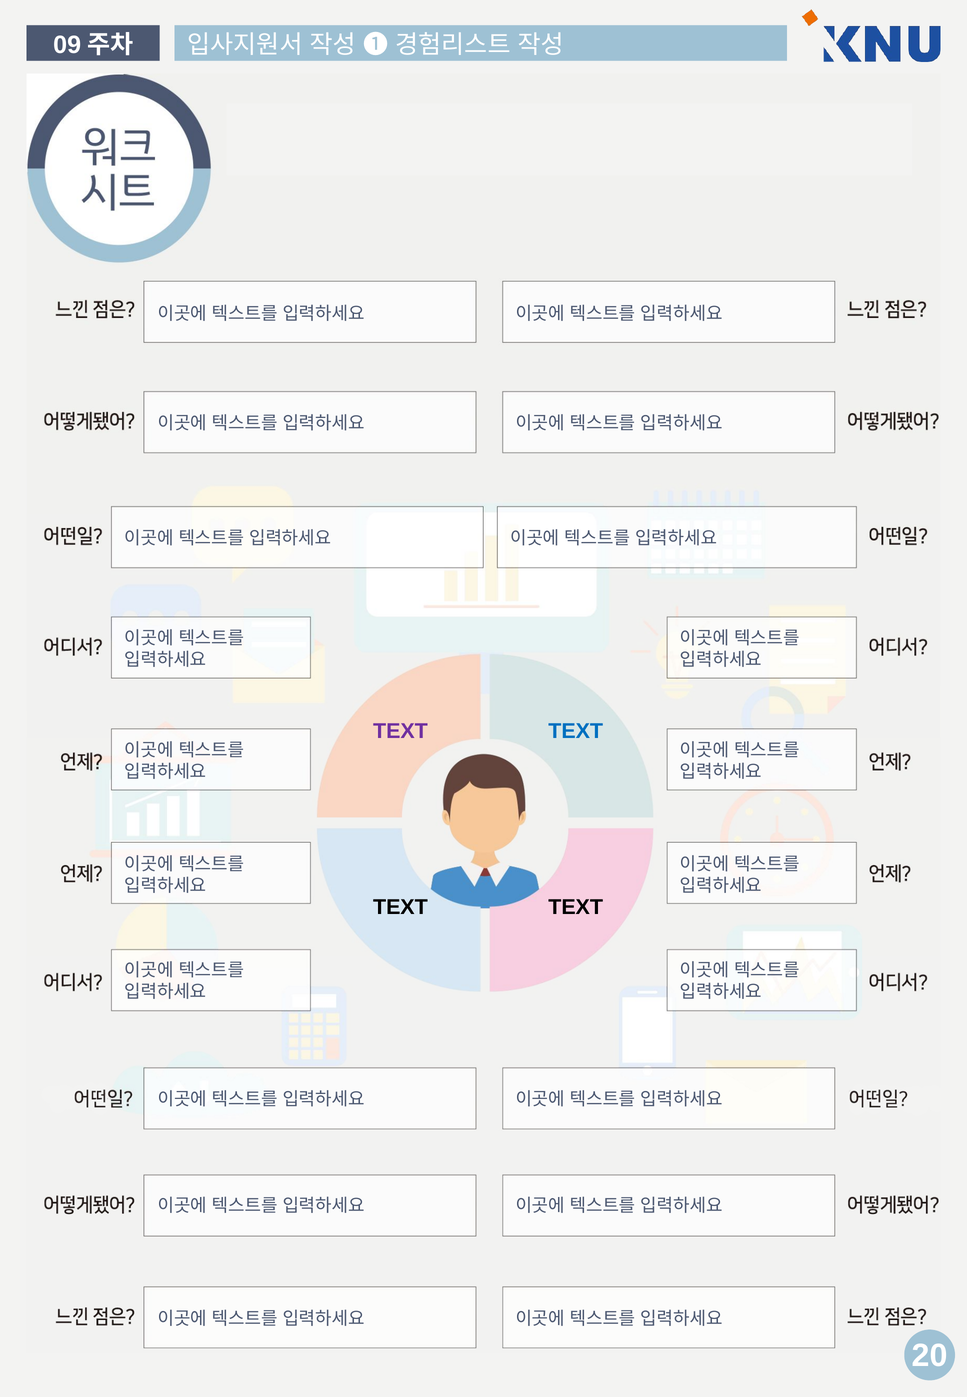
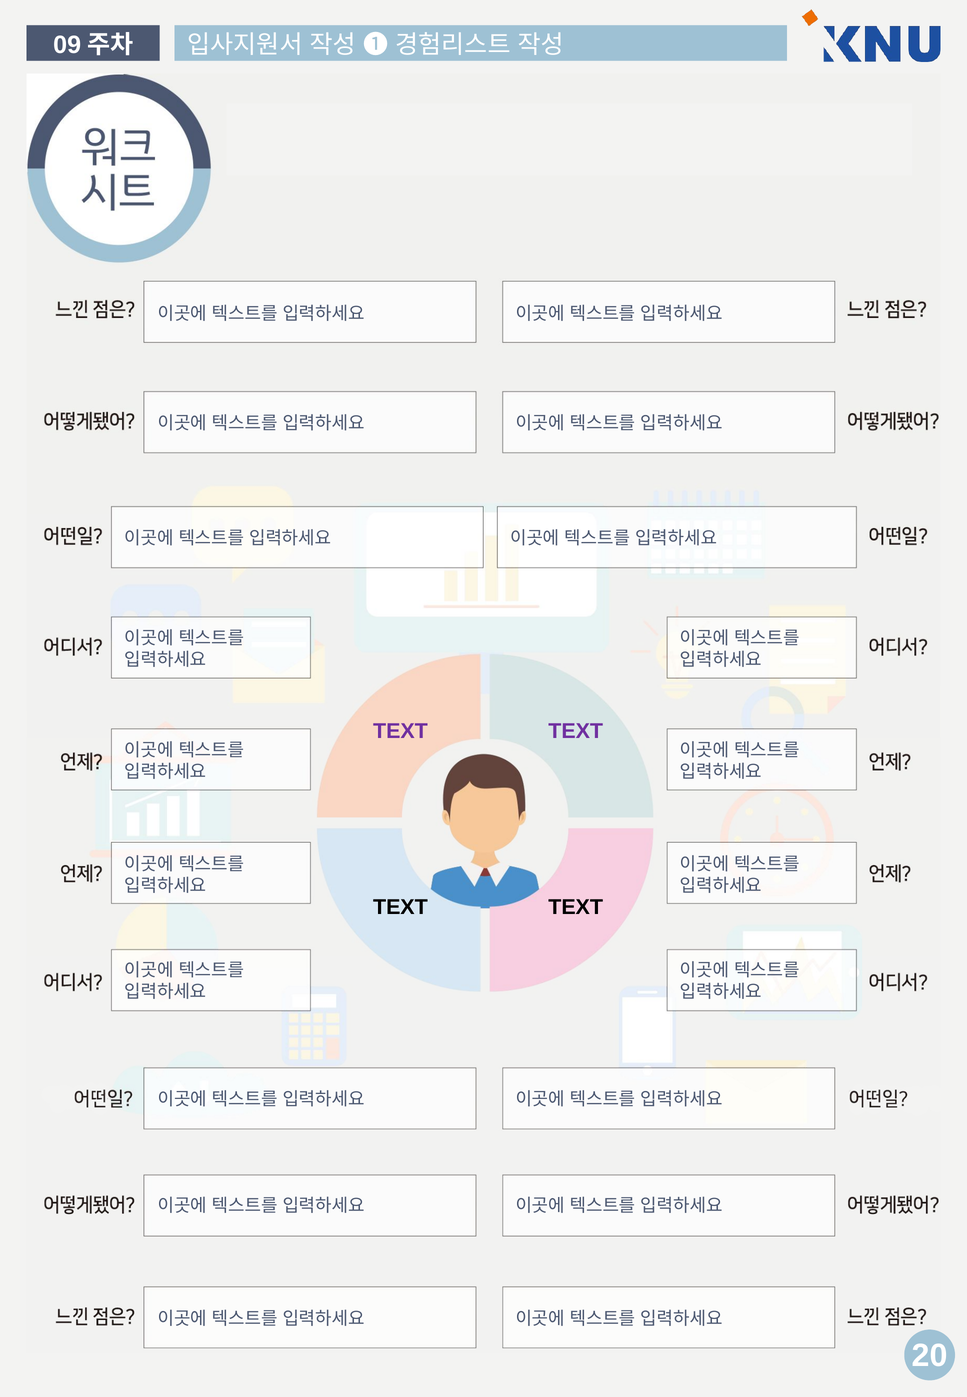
TEXT colour: blue -> purple (576, 731)
